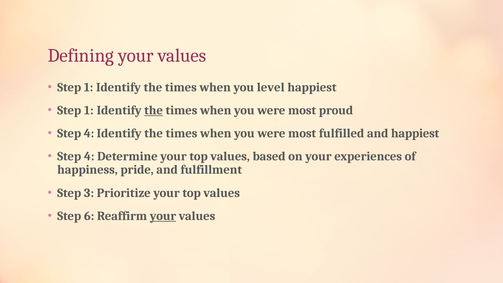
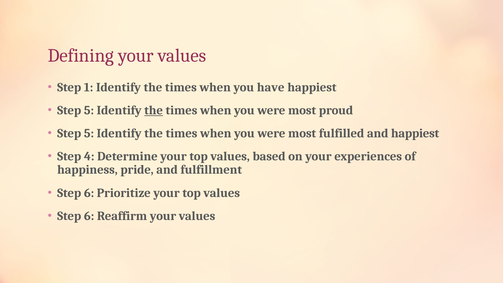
level: level -> have (271, 87)
1: 1 -> 5 (89, 110)
4: 4 -> 5 (89, 133)
3: 3 -> 6 (89, 193)
your underline: present -> none (163, 216)
